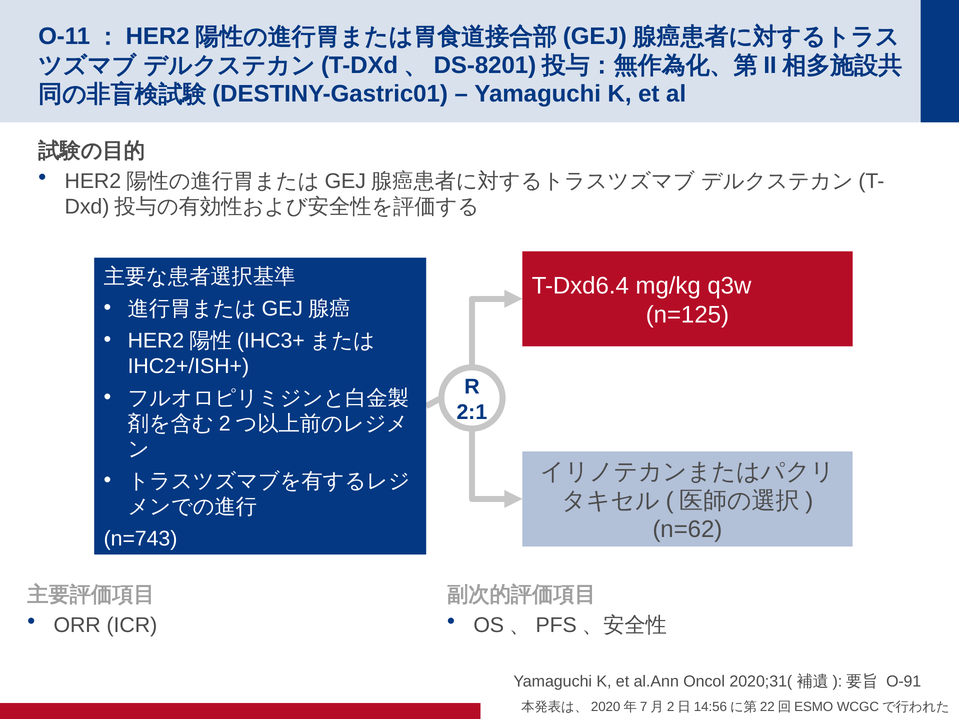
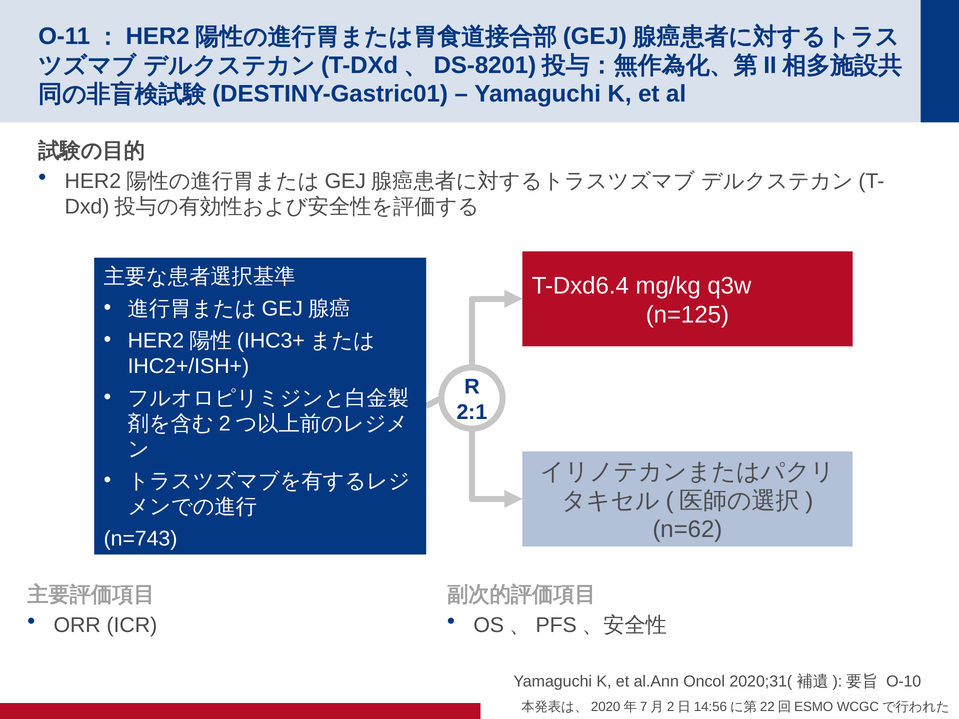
O-91: O-91 -> O-10 (904, 682)
